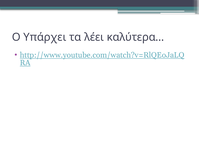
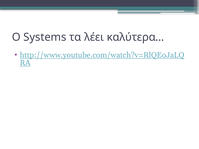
Υπάρχει: Υπάρχει -> Systems (45, 37)
